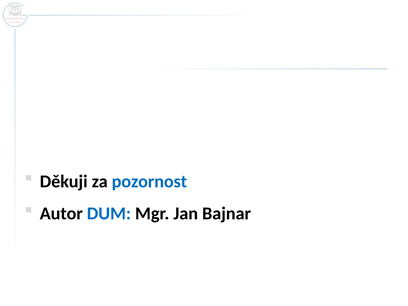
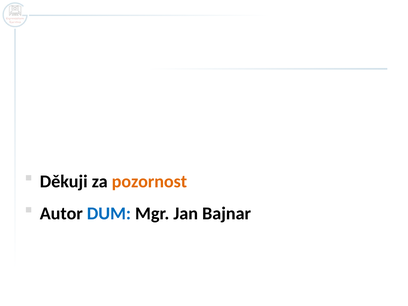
pozornost colour: blue -> orange (149, 181)
